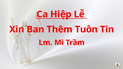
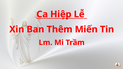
Tuôn: Tuôn -> Miến (86, 29)
